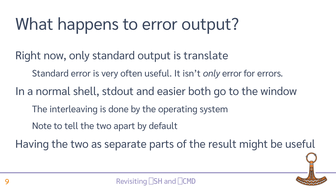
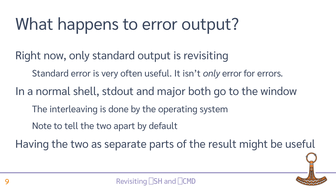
is translate: translate -> revisiting (206, 56)
easier: easier -> major (171, 92)
